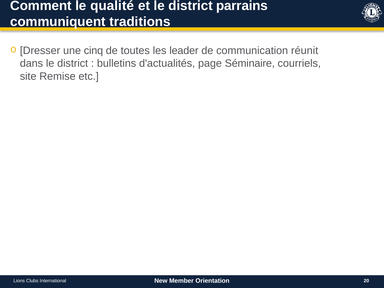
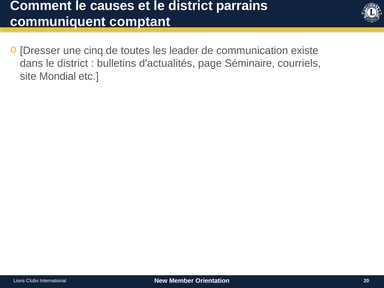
qualité: qualité -> causes (112, 6)
traditions: traditions -> comptant (140, 22)
réunit: réunit -> existe (305, 51)
Remise: Remise -> Mondial (58, 76)
